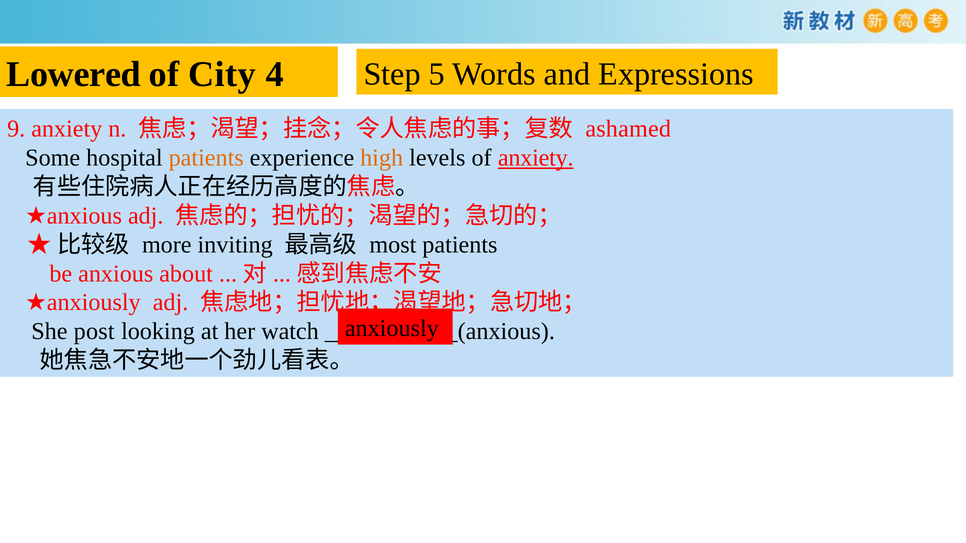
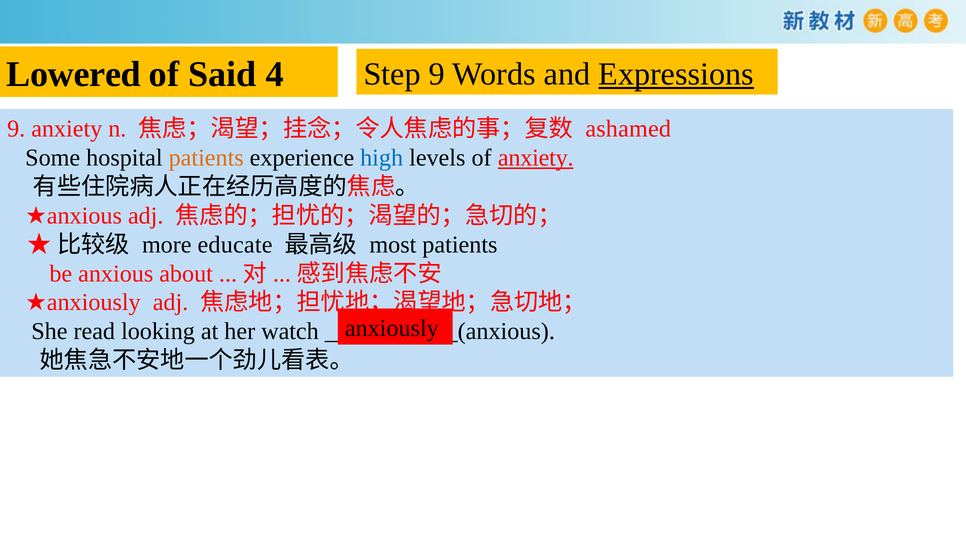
City: City -> Said (222, 74)
Step 5: 5 -> 9 (437, 74)
Expressions underline: none -> present (676, 74)
high colour: orange -> blue (382, 158)
inviting: inviting -> educate (235, 245)
post: post -> read (94, 332)
